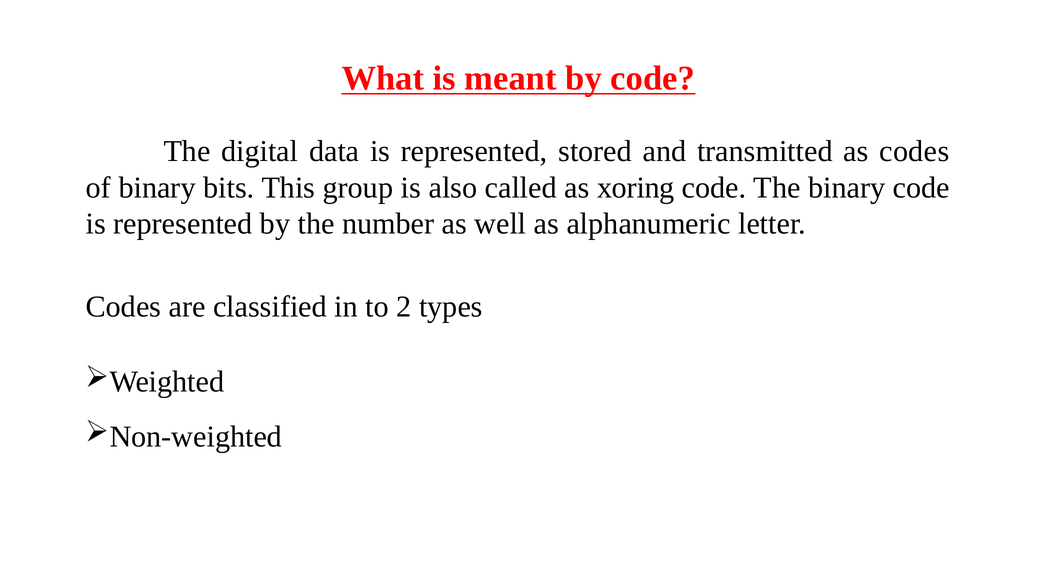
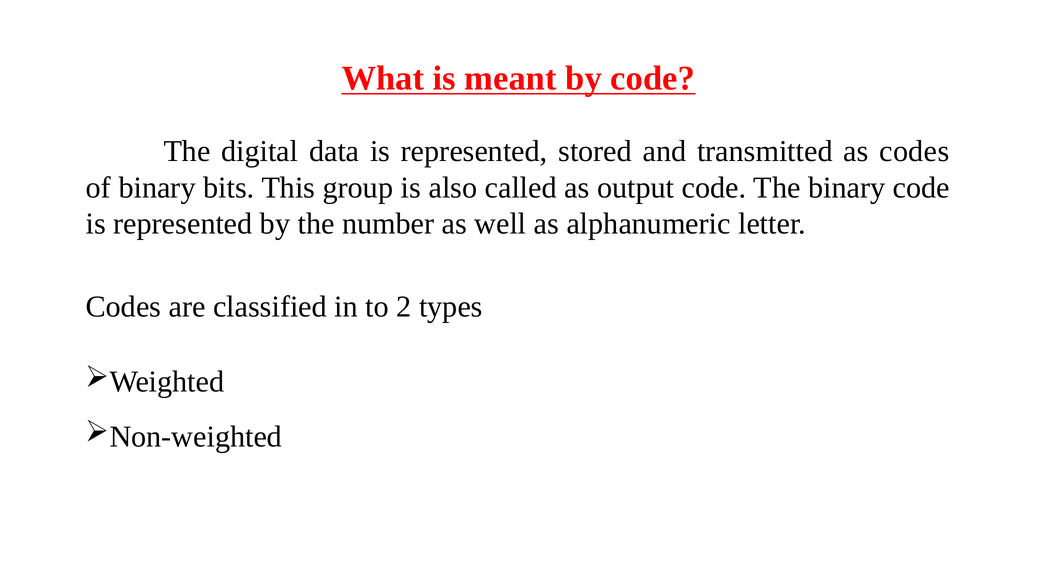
xoring: xoring -> output (636, 187)
